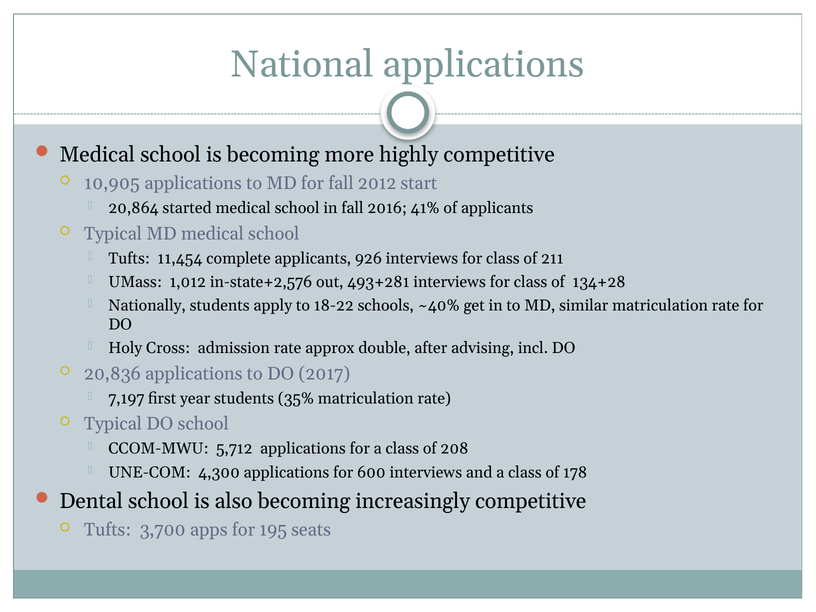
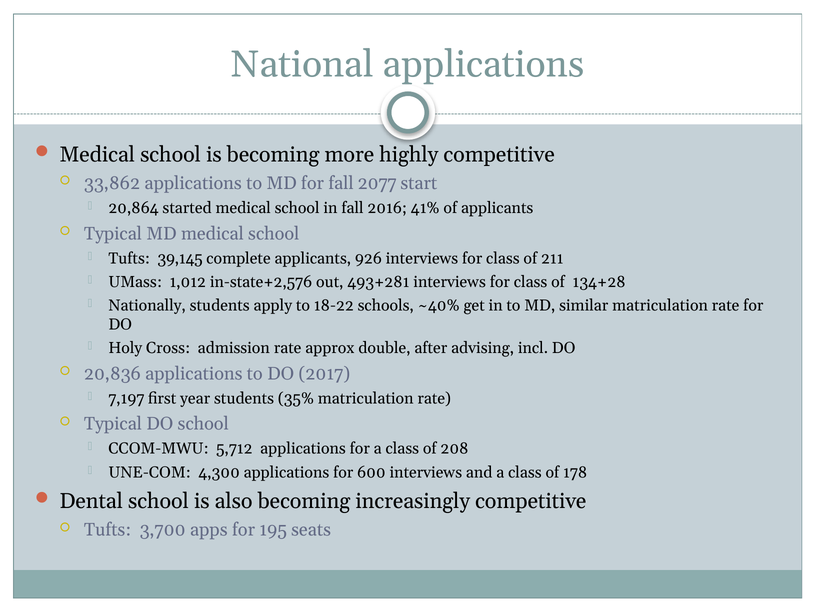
10,905: 10,905 -> 33,862 (112, 183)
2012: 2012 -> 2077 (377, 183)
11,454: 11,454 -> 39,145 (180, 258)
